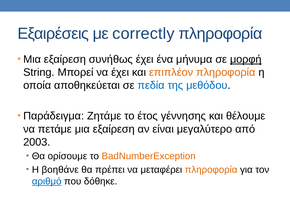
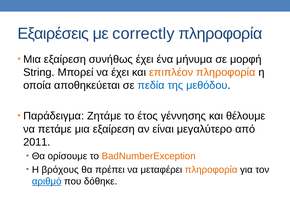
μορφή underline: present -> none (246, 59)
2003: 2003 -> 2011 (37, 142)
βοηθάνε: βοηθάνε -> βρόχους (60, 170)
